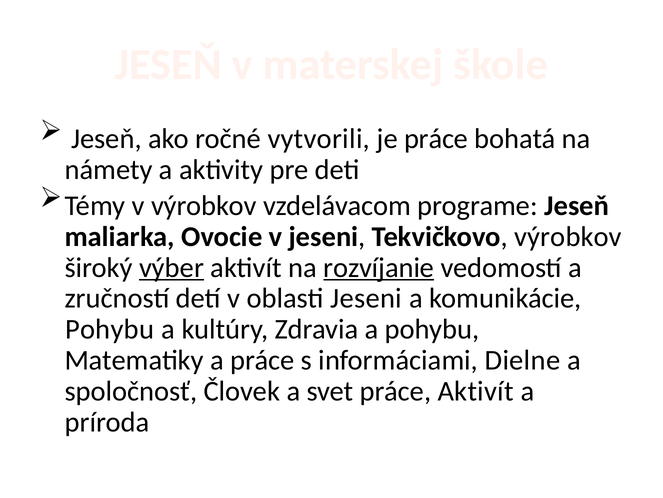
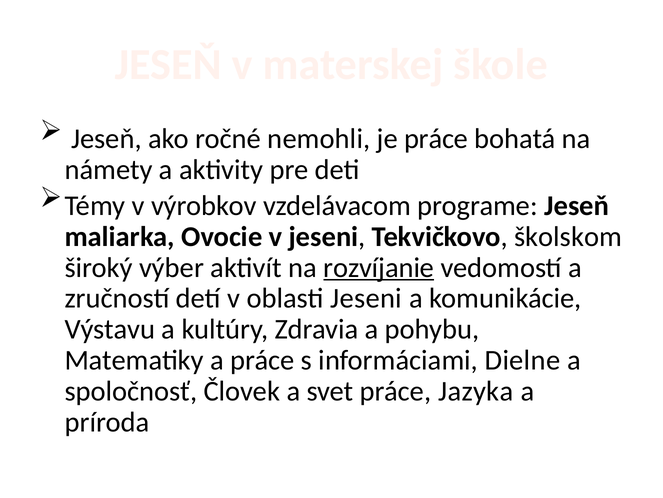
vytvorili: vytvorili -> nemohli (319, 138)
Tekvičkovo výrobkov: výrobkov -> školskom (568, 236)
výber underline: present -> none (172, 267)
Pohybu: Pohybu -> Výstavu (110, 329)
práce Aktivít: Aktivít -> Jazyka (476, 391)
